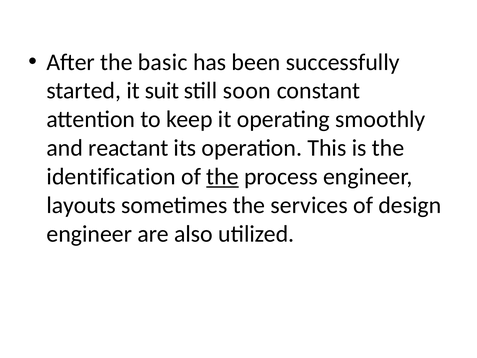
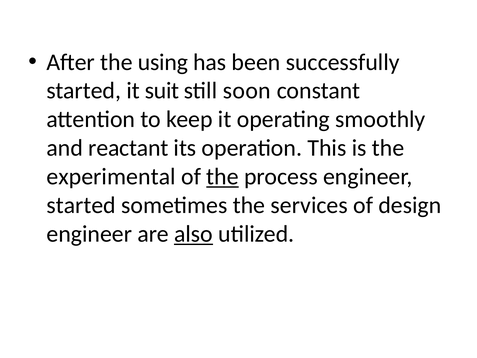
basic: basic -> using (163, 62)
identification: identification -> experimental (111, 177)
layouts: layouts -> started (81, 205)
also underline: none -> present (193, 234)
